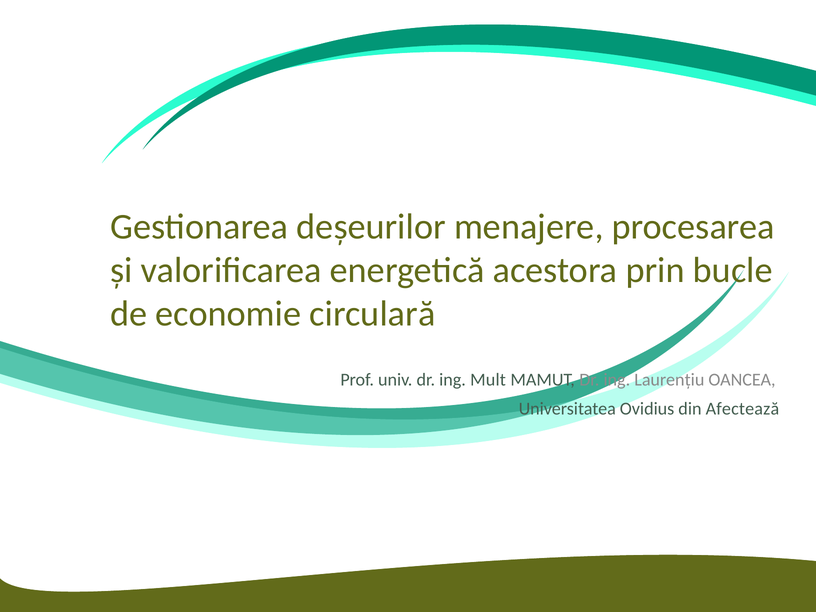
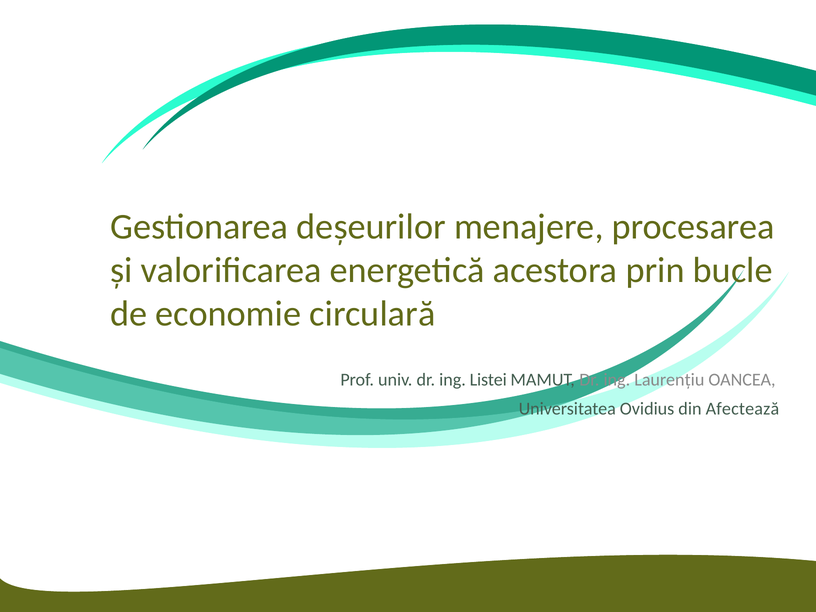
Mult: Mult -> Listei (488, 380)
